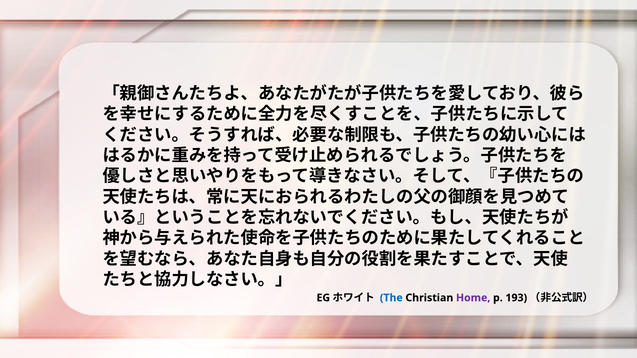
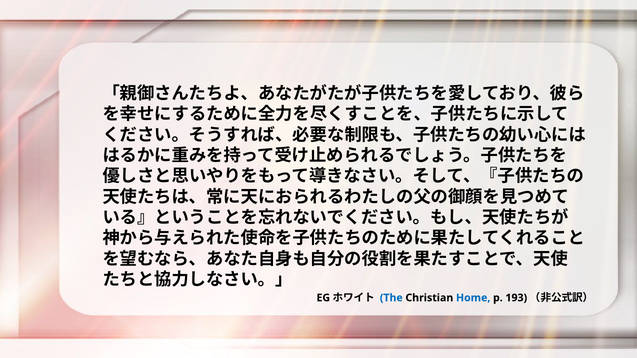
Home colour: purple -> blue (473, 298)
